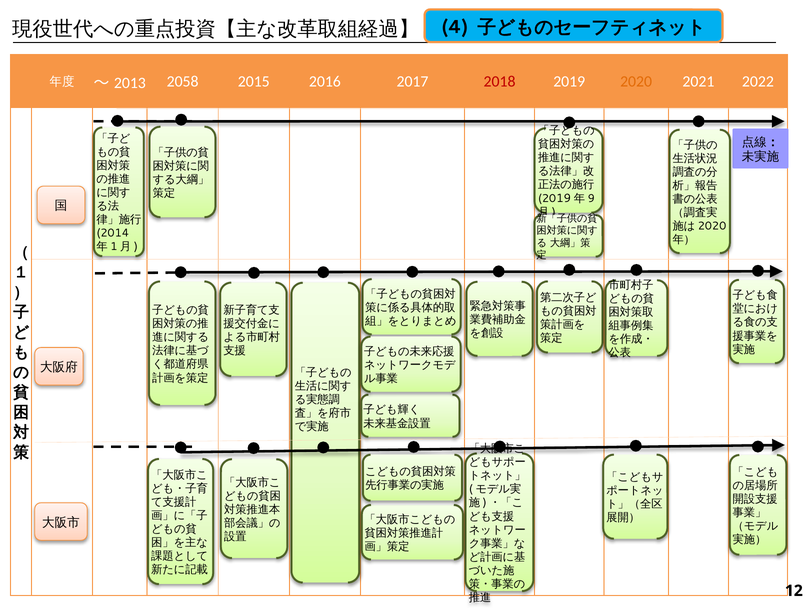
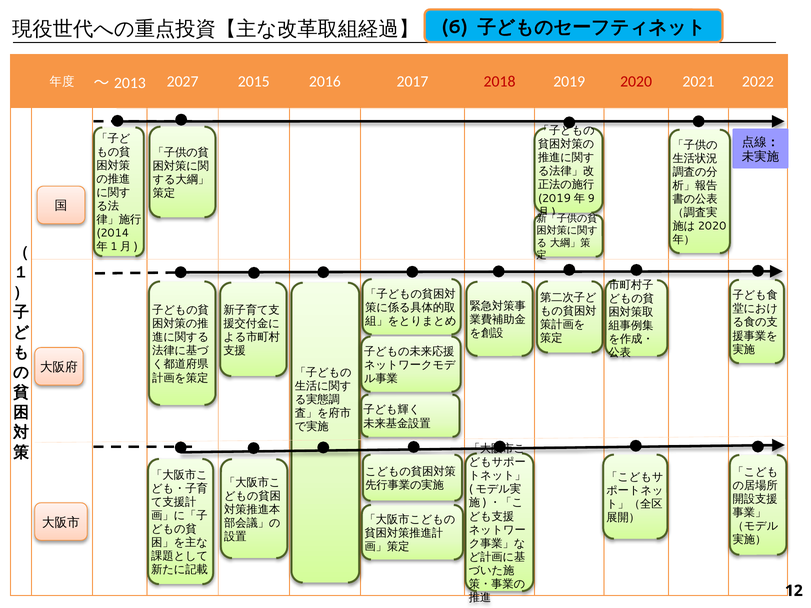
4: 4 -> 6 (455, 27)
2058: 2058 -> 2027 (183, 82)
2020 colour: orange -> red (636, 82)
